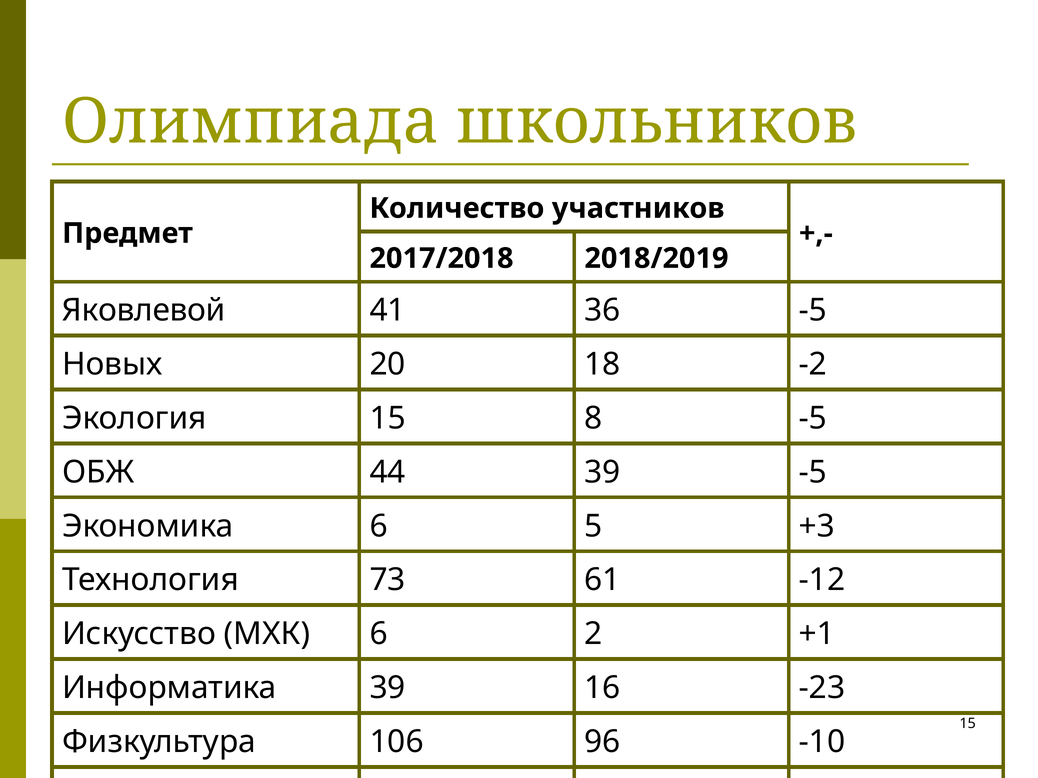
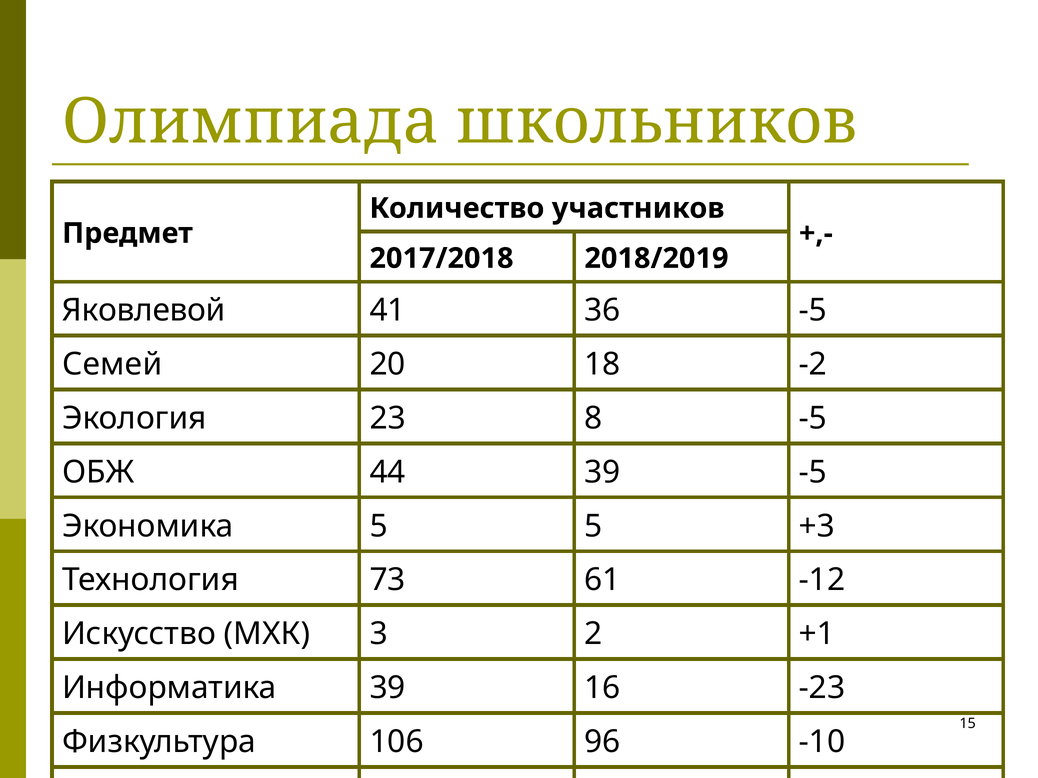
Новых: Новых -> Семей (112, 365)
Экология 15: 15 -> 23 (388, 419)
Экономика 6: 6 -> 5 (379, 526)
МХК 6: 6 -> 3 (379, 634)
